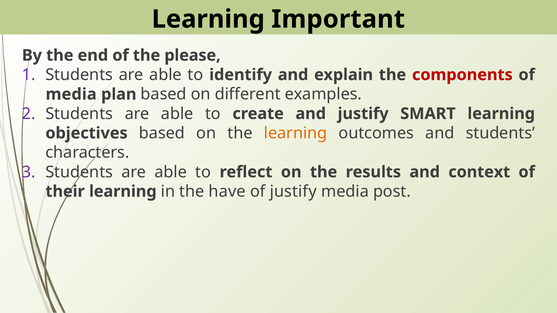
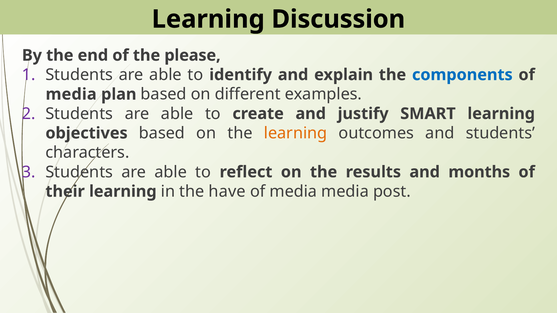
Important: Important -> Discussion (338, 19)
components colour: red -> blue (462, 75)
context: context -> months (479, 172)
justify: justify -> media (293, 192)
